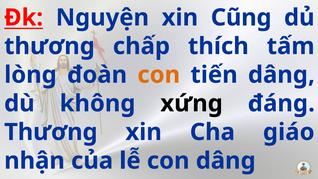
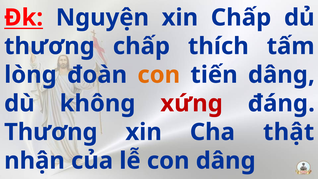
xin Cũng: Cũng -> Chấp (241, 18)
xứng colour: black -> red (192, 103)
giáo: giáo -> thật (289, 132)
